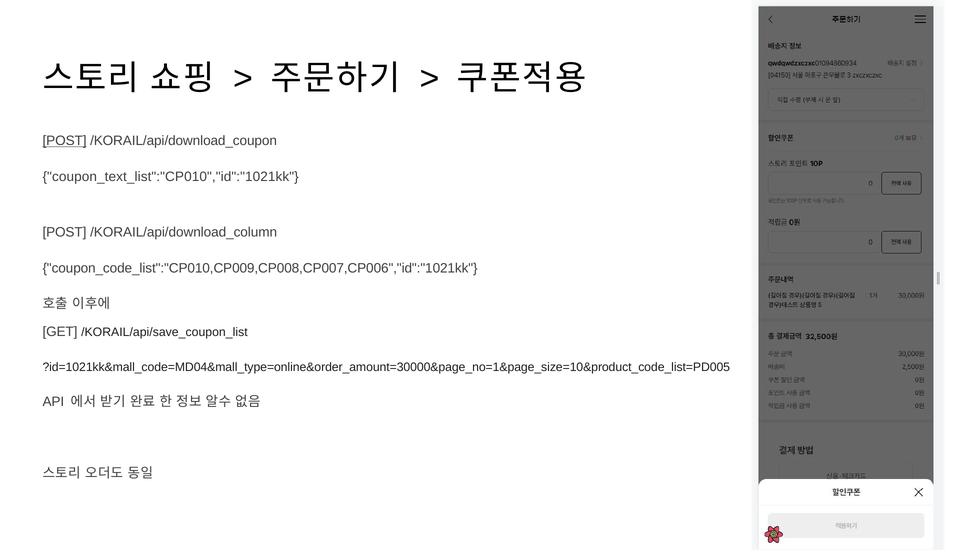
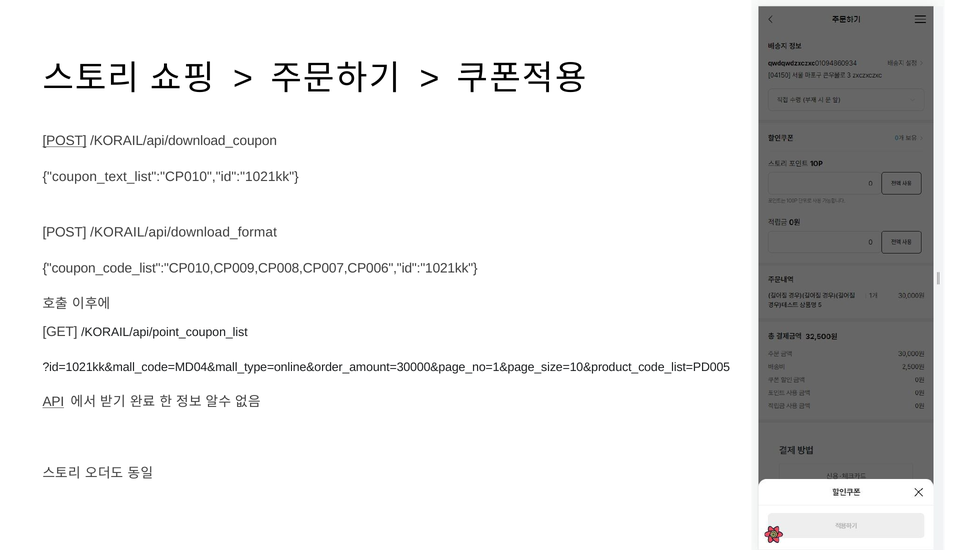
/KORAIL/api/download_column: /KORAIL/api/download_column -> /KORAIL/api/download_format (184, 232)
/KORAIL/api/save_coupon_list: /KORAIL/api/save_coupon_list -> /KORAIL/api/point_coupon_list (164, 333)
API underline: none -> present (53, 402)
